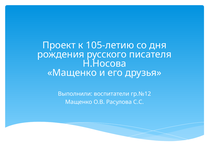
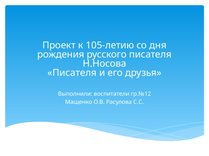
Мащенко: Мащенко -> Писателя (72, 73)
